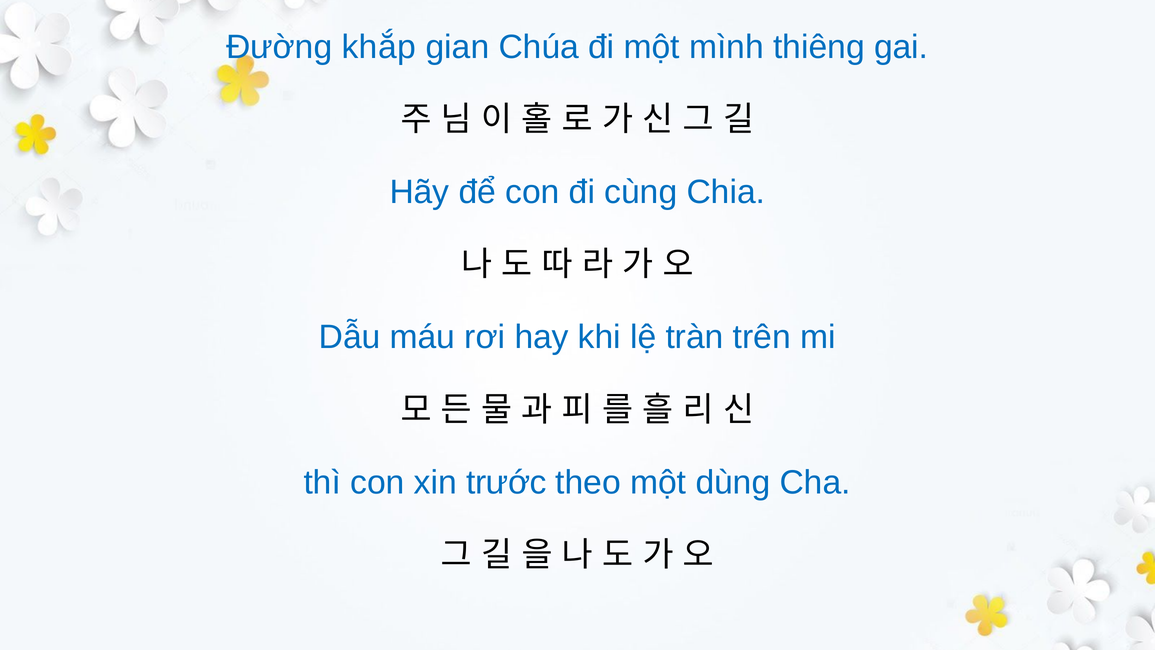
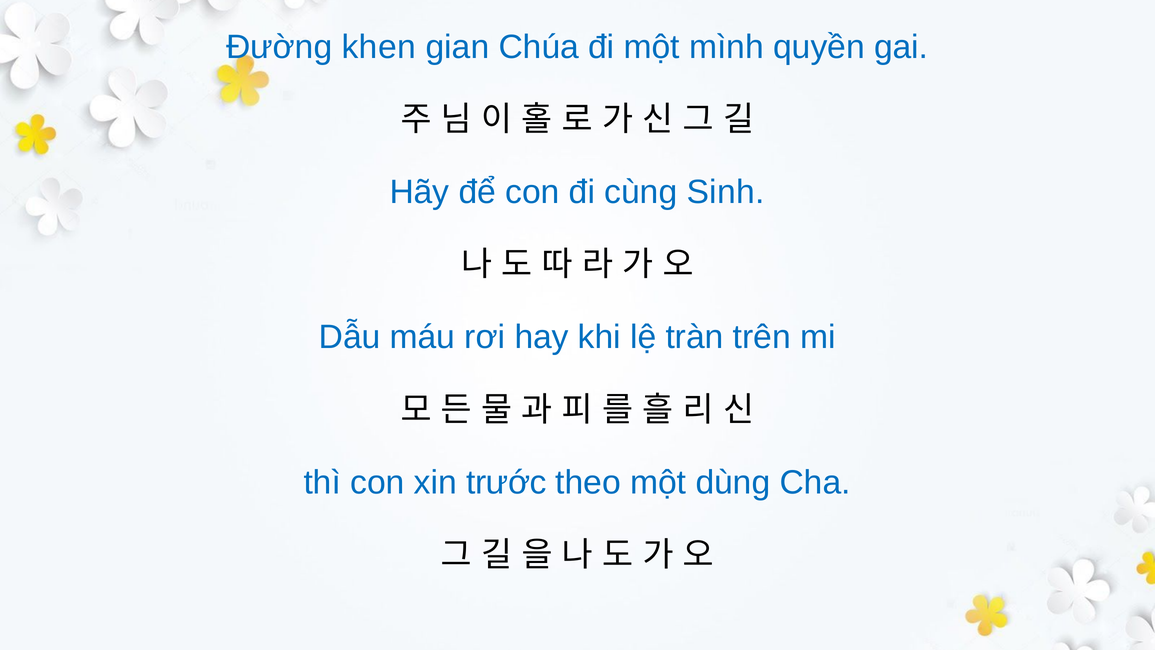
khắp: khắp -> khen (379, 47)
thiêng: thiêng -> quyền (819, 47)
Chia: Chia -> Sinh (726, 192)
